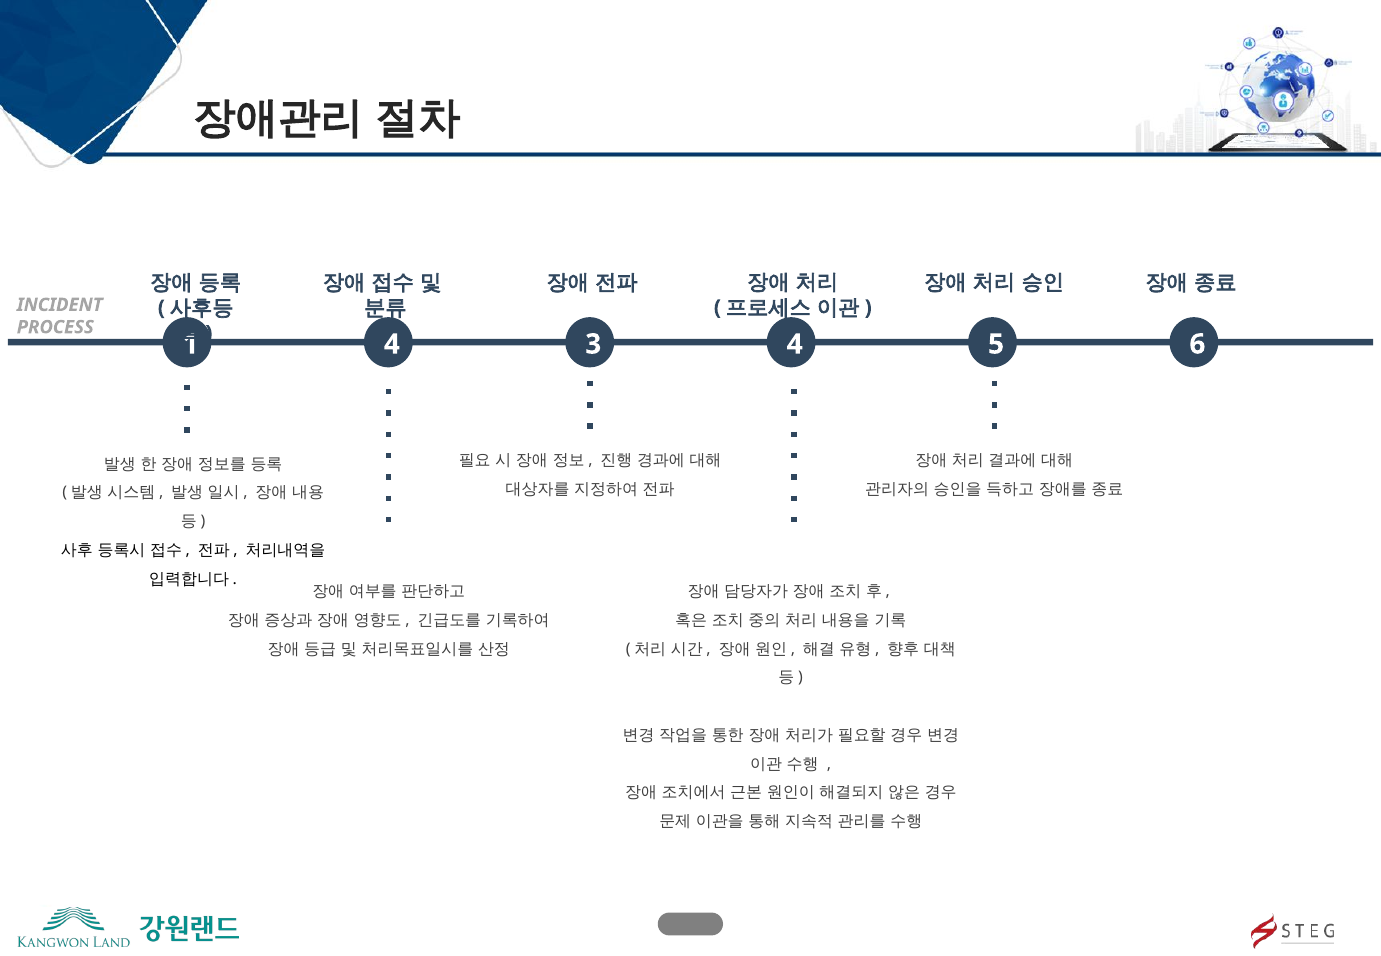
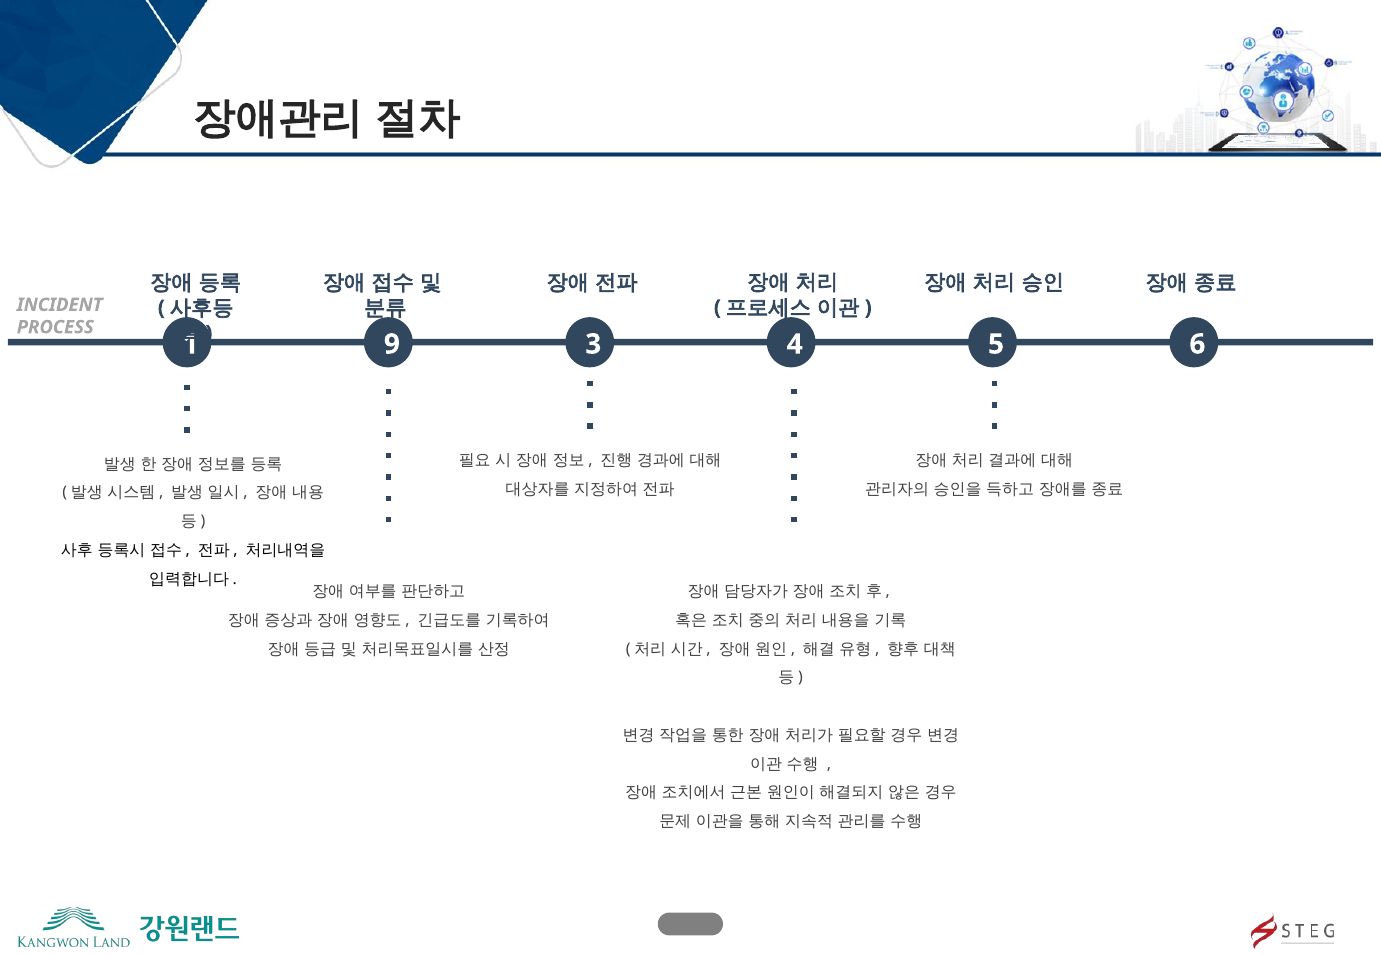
4: 4 -> 9 (392, 344)
